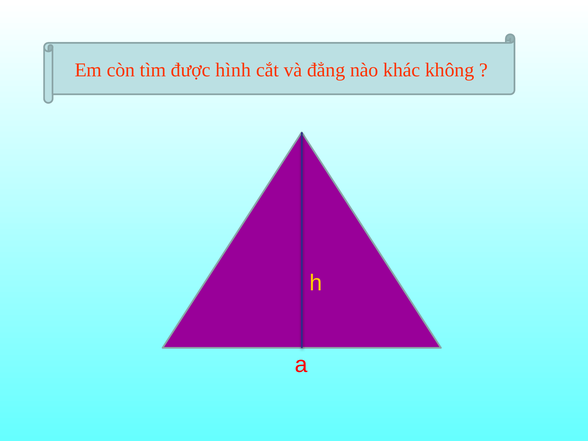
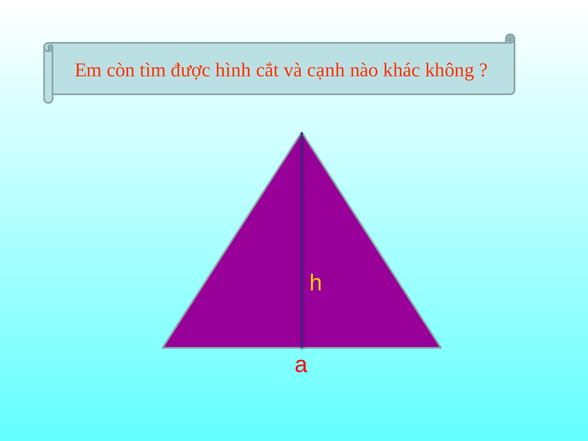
đẳng: đẳng -> cạnh (326, 70)
